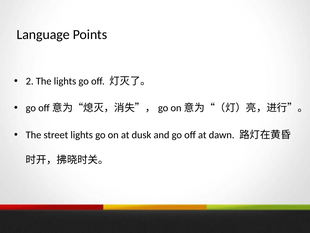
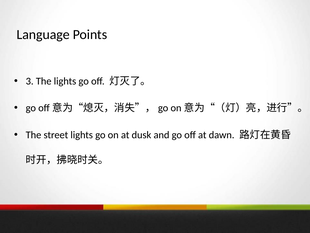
2: 2 -> 3 (30, 81)
